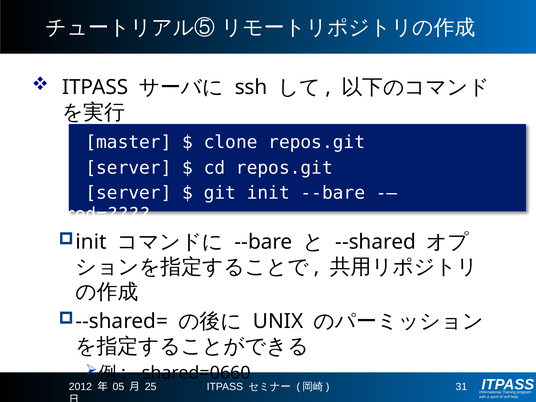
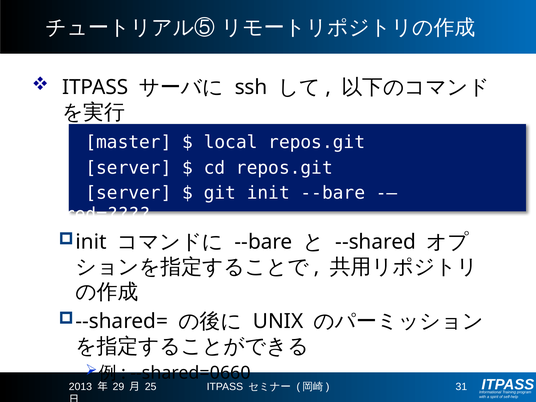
clone: clone -> local (231, 142)
2012: 2012 -> 2013 (80, 387)
05: 05 -> 29 (118, 387)
